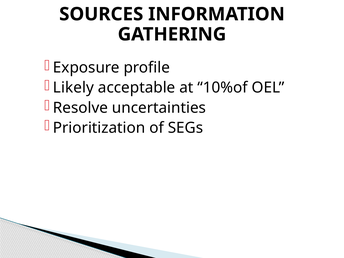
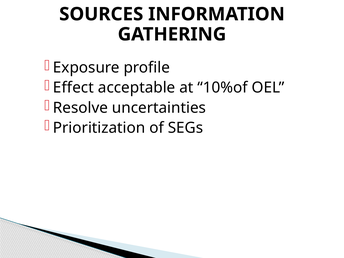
Likely: Likely -> Effect (73, 88)
